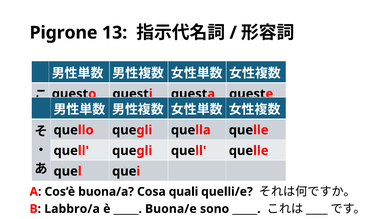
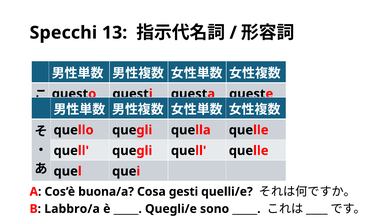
Pigrone: Pigrone -> Specchi (63, 33)
quali: quali -> gesti (184, 191)
Buona/e: Buona/e -> Quegli/e (171, 208)
